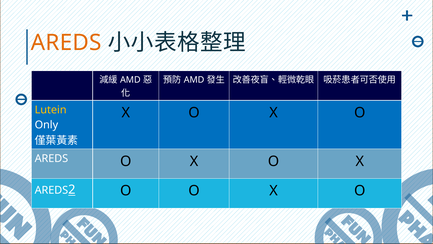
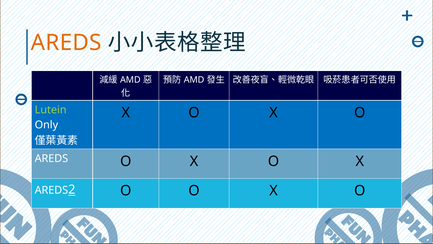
Lutein colour: yellow -> light green (51, 110)
